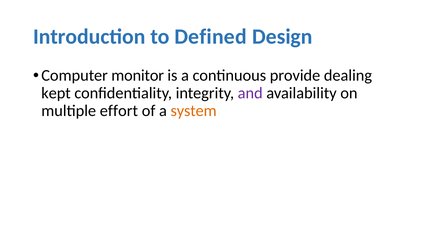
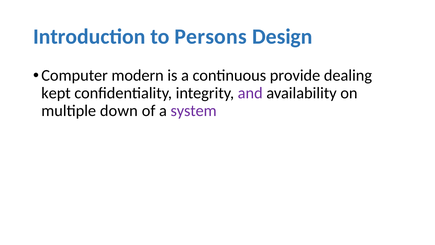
Defined: Defined -> Persons (211, 37)
monitor: monitor -> modern (138, 75)
effort: effort -> down (119, 111)
system colour: orange -> purple (194, 111)
